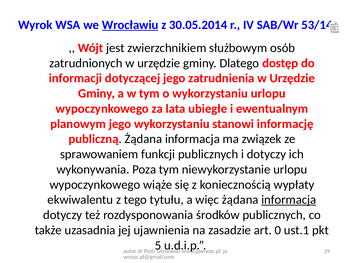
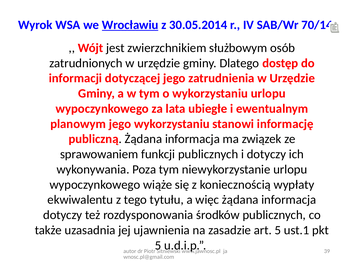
53/14: 53/14 -> 70/14 (317, 25)
informacja underline: present -> none (289, 200)
art 0: 0 -> 5 (278, 230)
